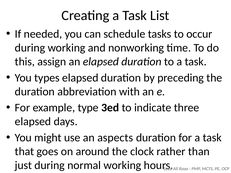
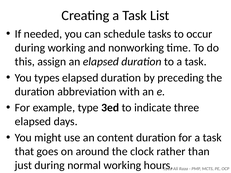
aspects: aspects -> content (115, 138)
